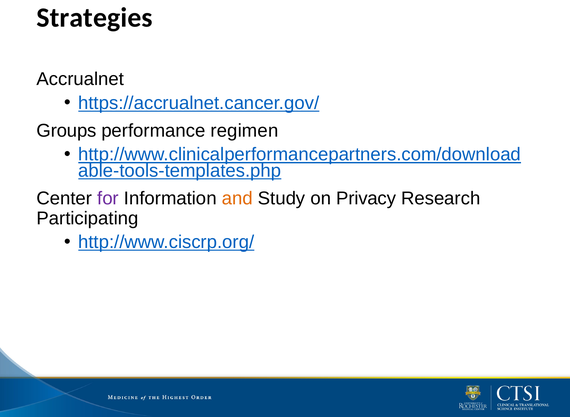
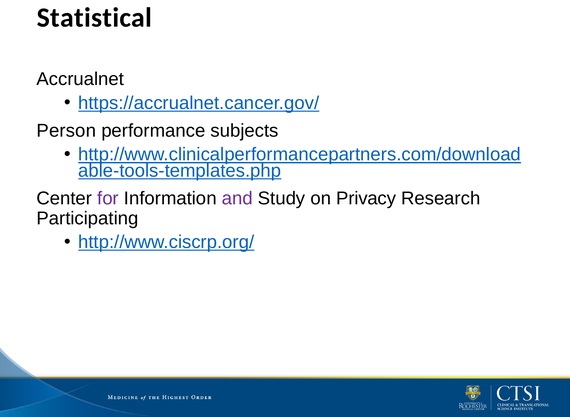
Strategies: Strategies -> Statistical (94, 18)
Groups: Groups -> Person (66, 131)
regimen: regimen -> subjects (245, 131)
and colour: orange -> purple (237, 198)
